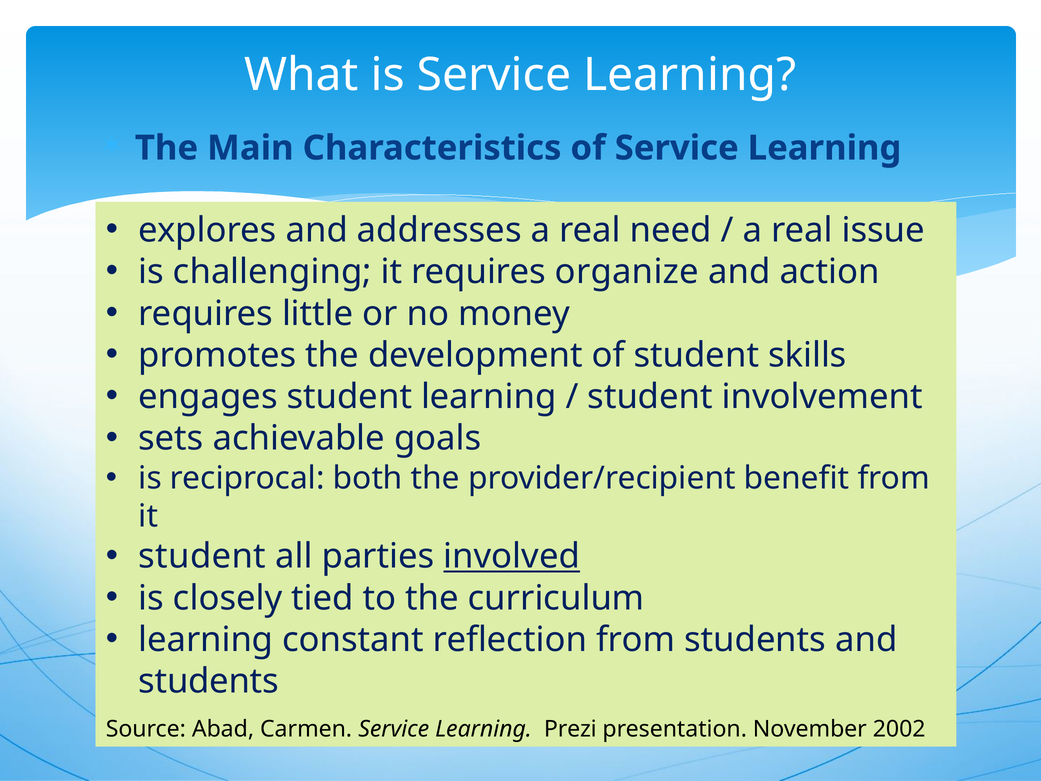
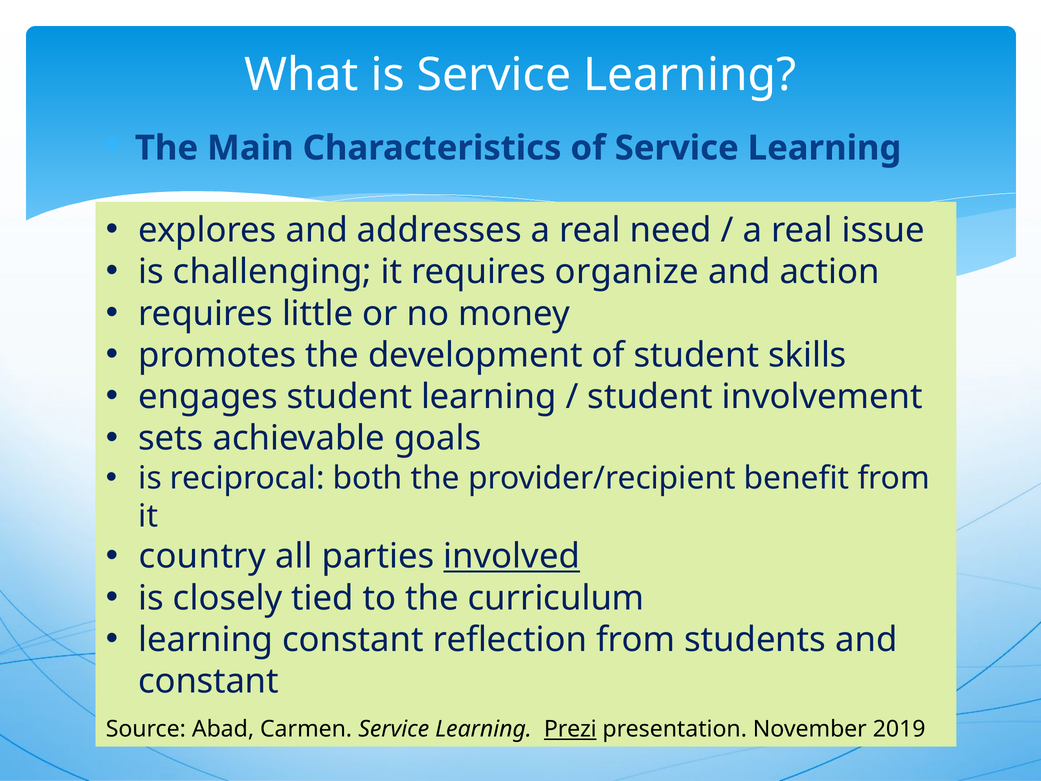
student: student -> country (202, 556)
students: students -> constant (209, 681)
Prezi underline: none -> present (570, 729)
2002: 2002 -> 2019 (899, 729)
